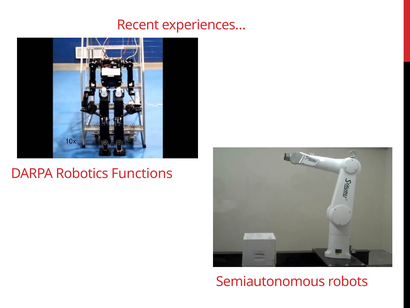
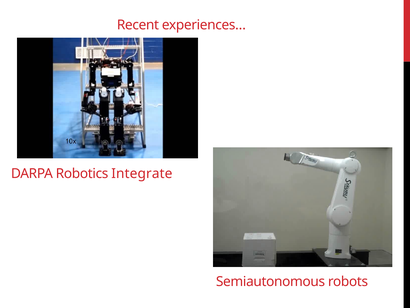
Functions: Functions -> Integrate (142, 173)
